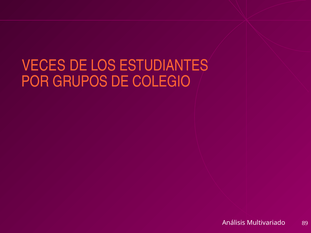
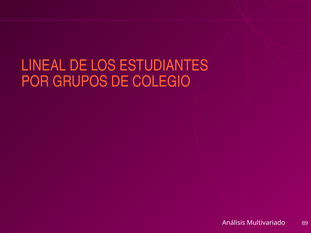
VECES: VECES -> LINEAL (44, 66)
